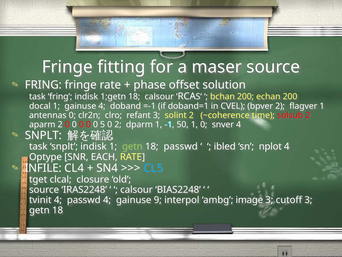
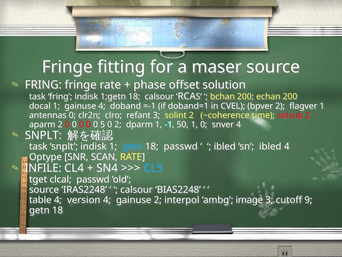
getn colour: light green -> light blue (132, 146)
sn nplot: nplot -> ibled (270, 146)
EACH: EACH -> SCAN (104, 157)
clcal closure: closure -> passwd (93, 179)
tvinit: tvinit -> table (40, 200)
4 passwd: passwd -> version (84, 200)
gainuse 9: 9 -> 2 (158, 200)
cutoff 3: 3 -> 9 (308, 200)
